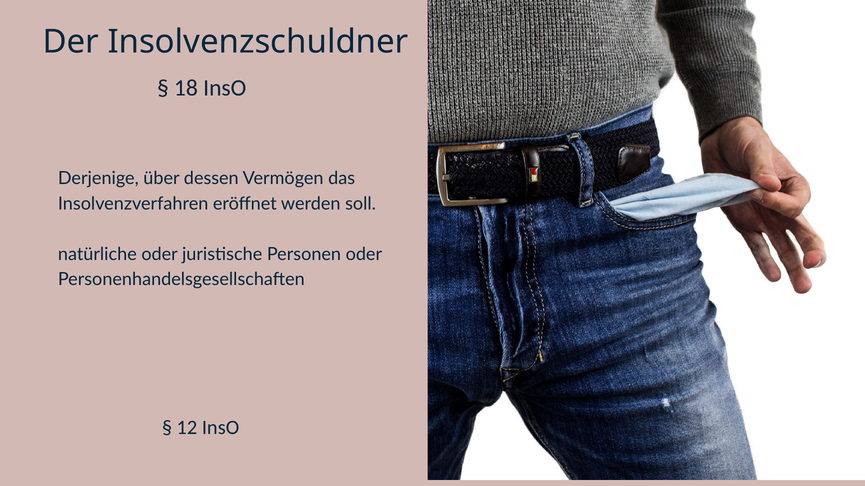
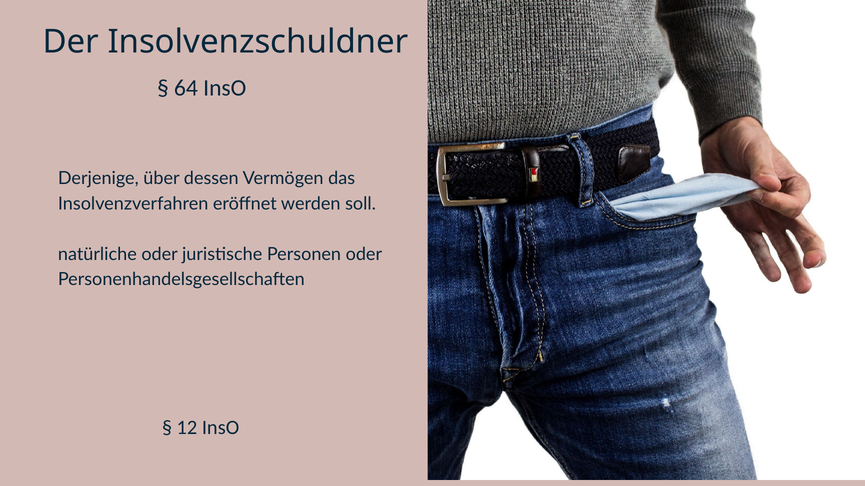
18: 18 -> 64 (186, 88)
